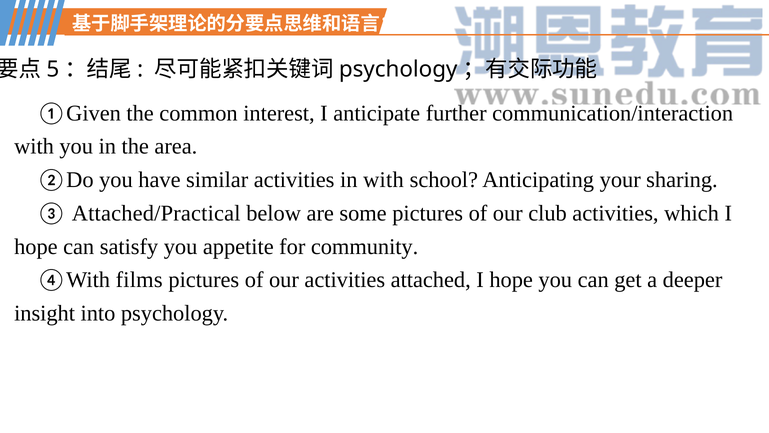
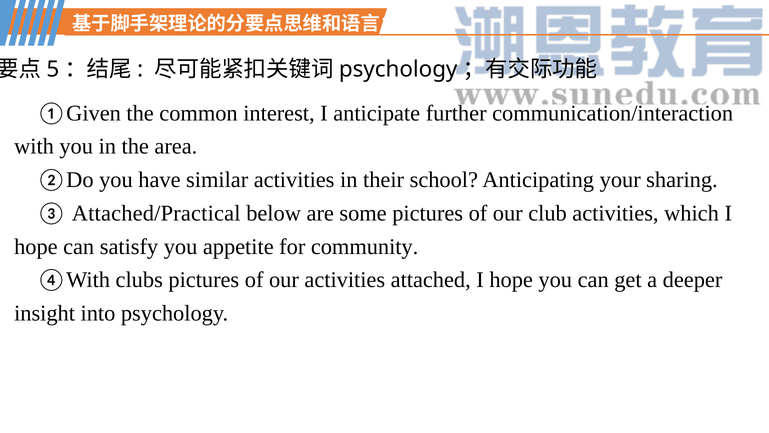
in with: with -> their (384, 180)
films: films -> clubs (139, 280)
